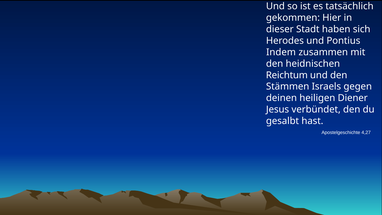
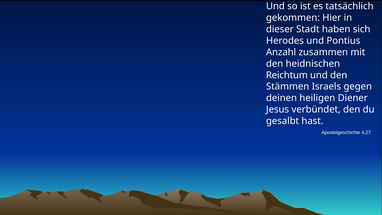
Indem: Indem -> Anzahl (281, 52)
